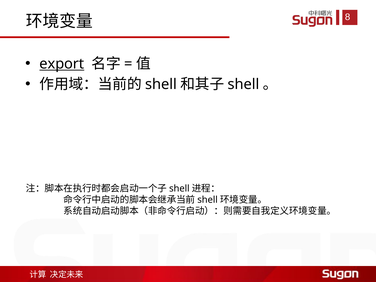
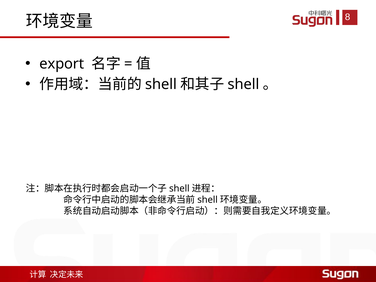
export underline: present -> none (62, 64)
